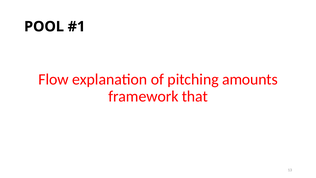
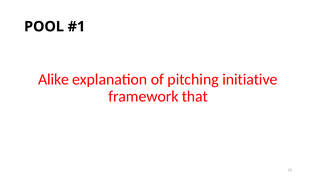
Flow: Flow -> Alike (54, 79)
amounts: amounts -> initiative (250, 79)
